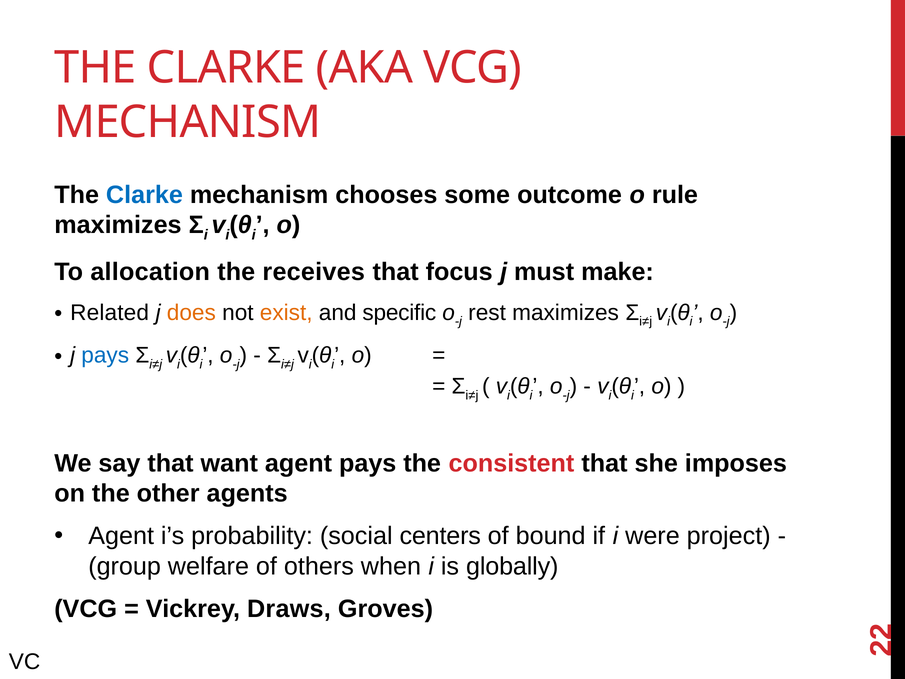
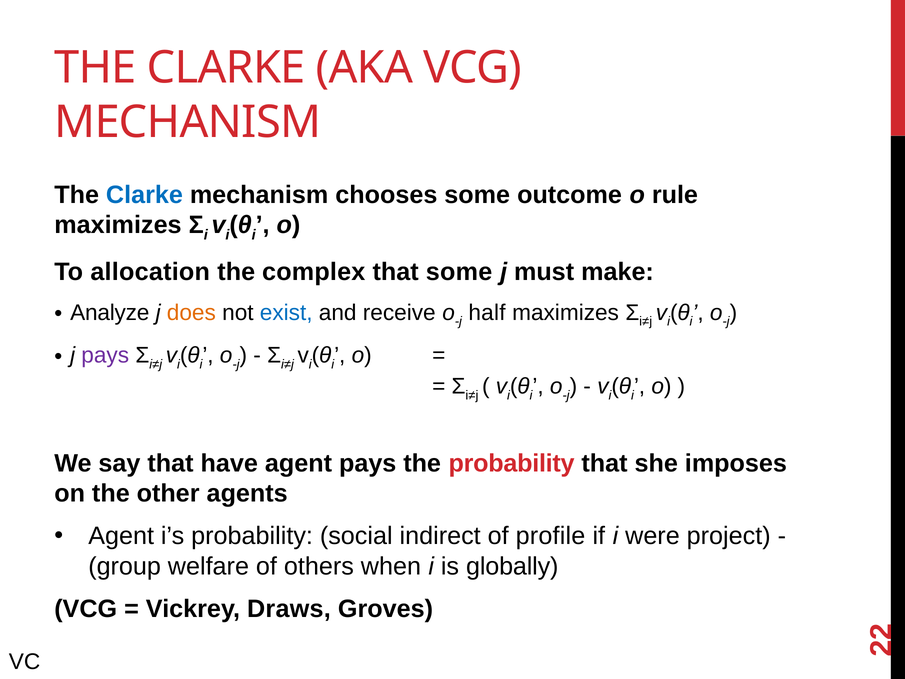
receives: receives -> complex (314, 272)
that focus: focus -> some (459, 272)
Related: Related -> Analyze (110, 312)
exist colour: orange -> blue (286, 312)
specific: specific -> receive (399, 312)
rest: rest -> half (487, 312)
pays colour: blue -> purple (105, 355)
want: want -> have (229, 463)
the consistent: consistent -> probability (512, 463)
centers: centers -> indirect (440, 536)
bound: bound -> profile (551, 536)
